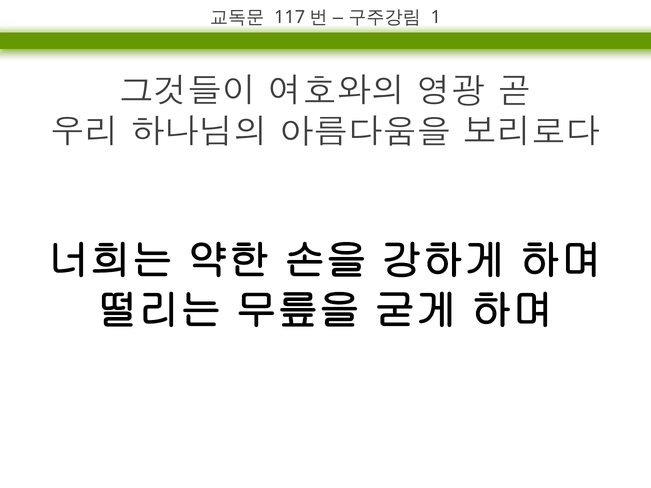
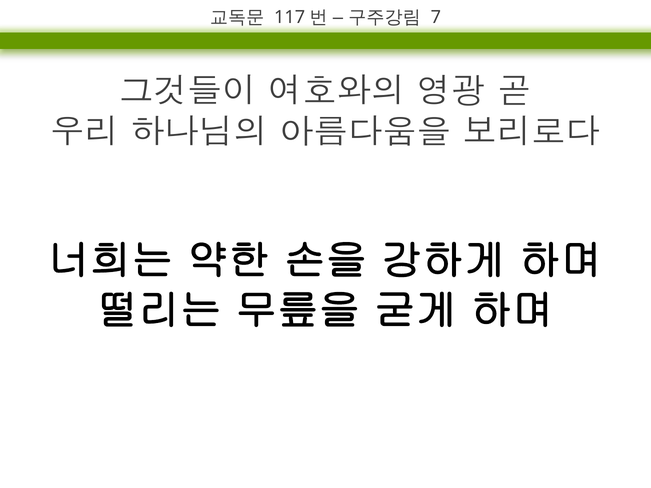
1: 1 -> 7 (436, 18)
